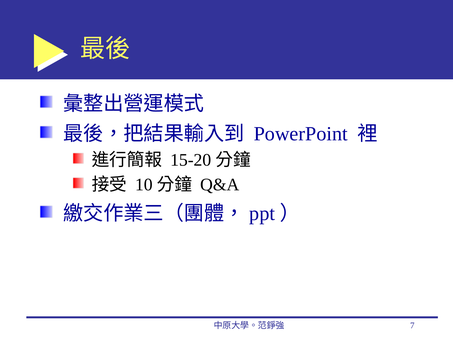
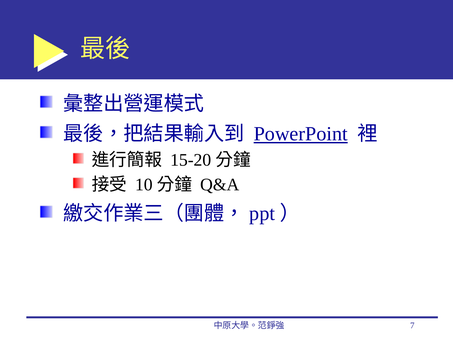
PowerPoint underline: none -> present (301, 134)
